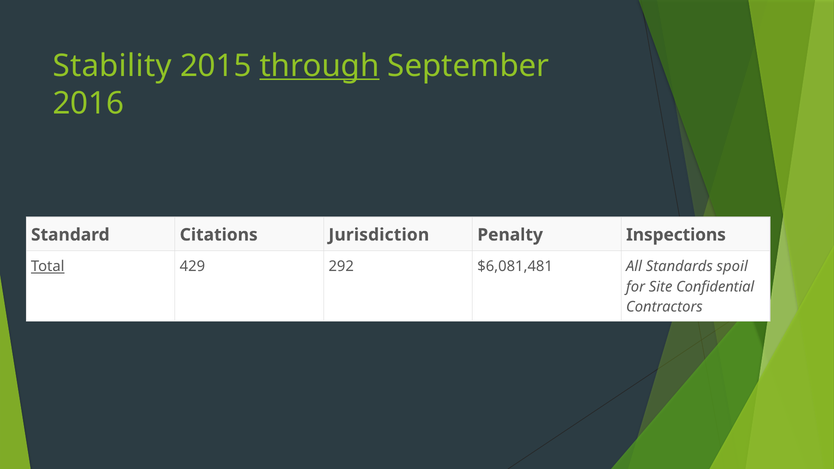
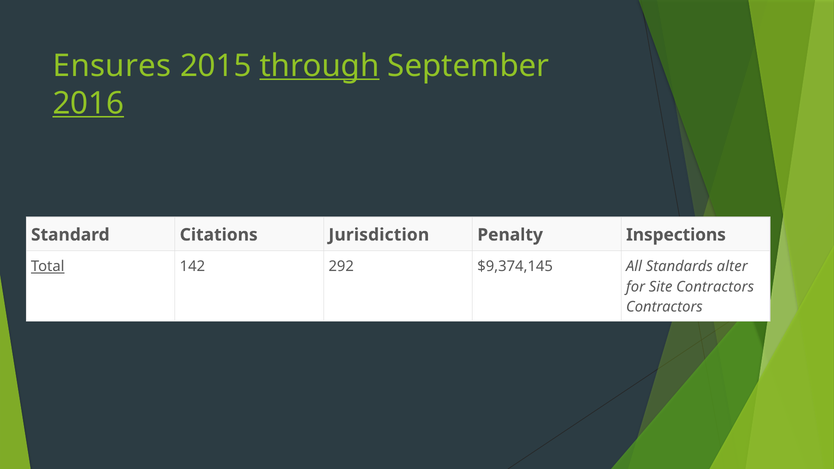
Stability: Stability -> Ensures (112, 66)
2016 underline: none -> present (88, 103)
429: 429 -> 142 (192, 266)
$6,081,481: $6,081,481 -> $9,374,145 (515, 266)
spoil: spoil -> alter (732, 266)
Site Confidential: Confidential -> Contractors (715, 287)
